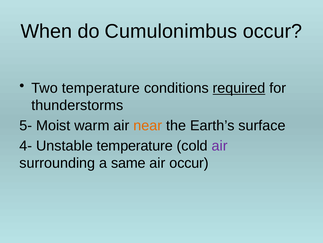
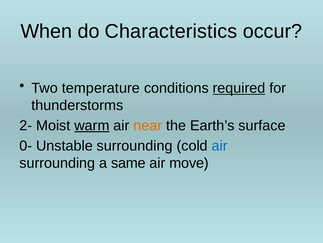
Cumulonimbus: Cumulonimbus -> Characteristics (171, 31)
5-: 5- -> 2- (26, 125)
warm underline: none -> present (92, 125)
4-: 4- -> 0- (26, 145)
Unstable temperature: temperature -> surrounding (135, 145)
air colour: purple -> blue (220, 145)
air occur: occur -> move (189, 163)
